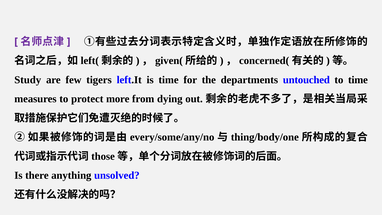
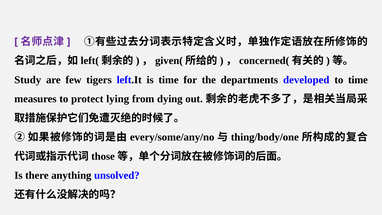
untouched: untouched -> developed (306, 80)
more: more -> lying (118, 99)
